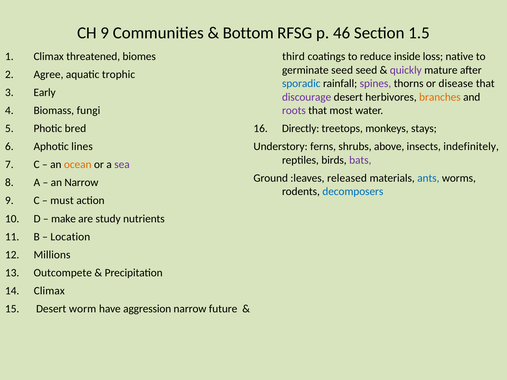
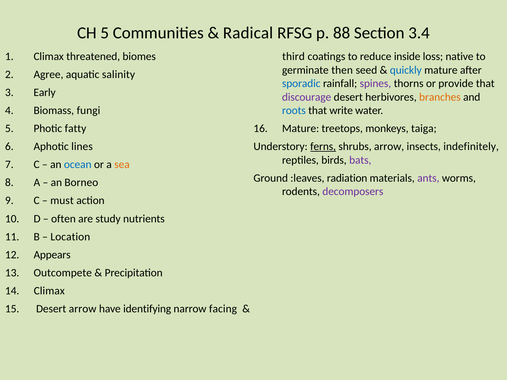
CH 9: 9 -> 5 (105, 33)
Bottom: Bottom -> Radical (248, 33)
46: 46 -> 88 (342, 33)
1.5: 1.5 -> 3.4 (419, 33)
germinate seed: seed -> then (342, 70)
quickly colour: purple -> blue (406, 70)
trophic: trophic -> salinity (119, 75)
disease: disease -> provide (456, 84)
roots colour: purple -> blue (294, 111)
most: most -> write (341, 111)
Directly: Directly -> Mature (301, 129)
stays: stays -> taiga (424, 129)
bred: bred -> fatty (75, 129)
ferns underline: none -> present (323, 147)
shrubs above: above -> arrow (389, 147)
ocean colour: orange -> blue (78, 165)
sea colour: purple -> orange (122, 165)
released: released -> radiation (347, 178)
ants colour: blue -> purple (428, 178)
an Narrow: Narrow -> Borneo (81, 183)
decomposers colour: blue -> purple (353, 192)
make: make -> often (63, 219)
Millions: Millions -> Appears (52, 255)
Desert worm: worm -> arrow (83, 309)
aggression: aggression -> identifying (147, 309)
future: future -> facing (223, 309)
